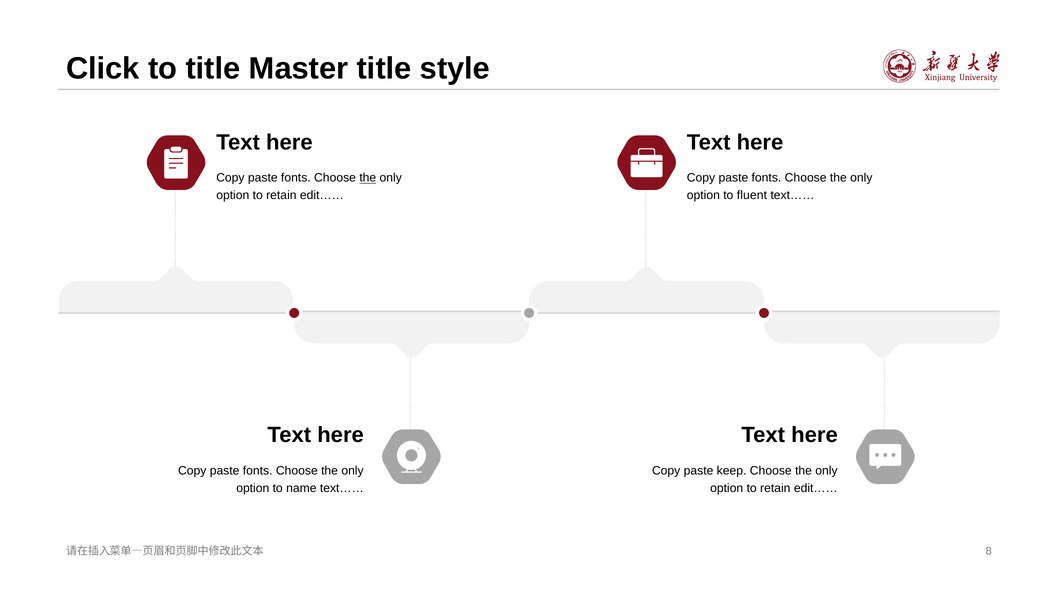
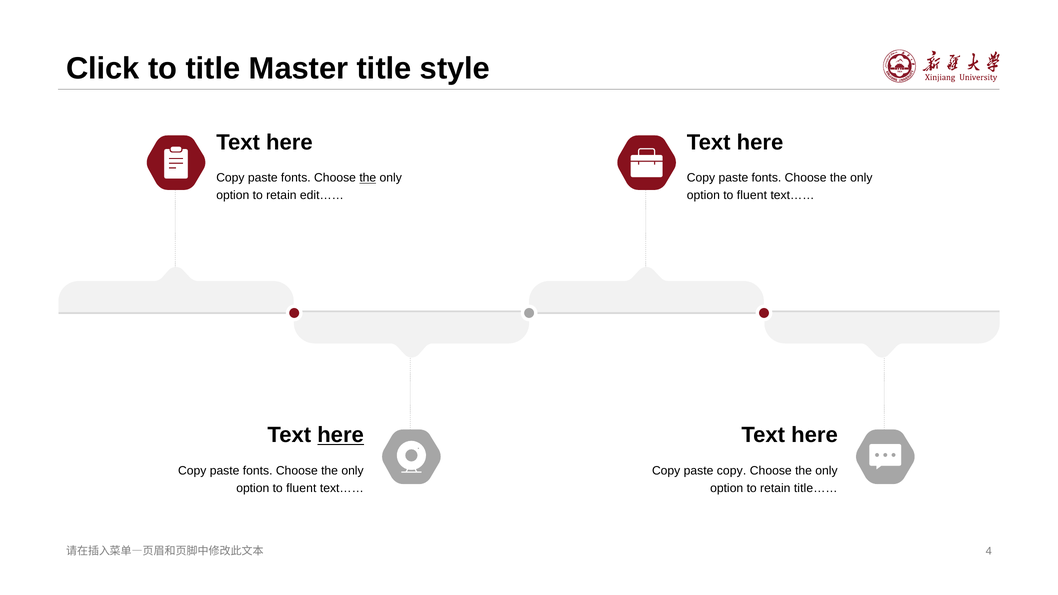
here underline: none -> present (341, 435)
paste keep: keep -> copy (732, 471)
name: name -> fluent (301, 488)
edit……: edit…… -> title…… (816, 488)
8: 8 -> 4 (989, 551)
